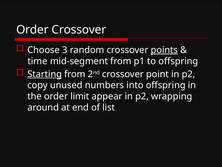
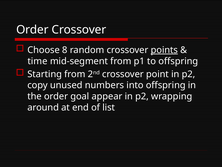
3: 3 -> 8 (65, 50)
Starting underline: present -> none (45, 74)
limit: limit -> goal (80, 96)
